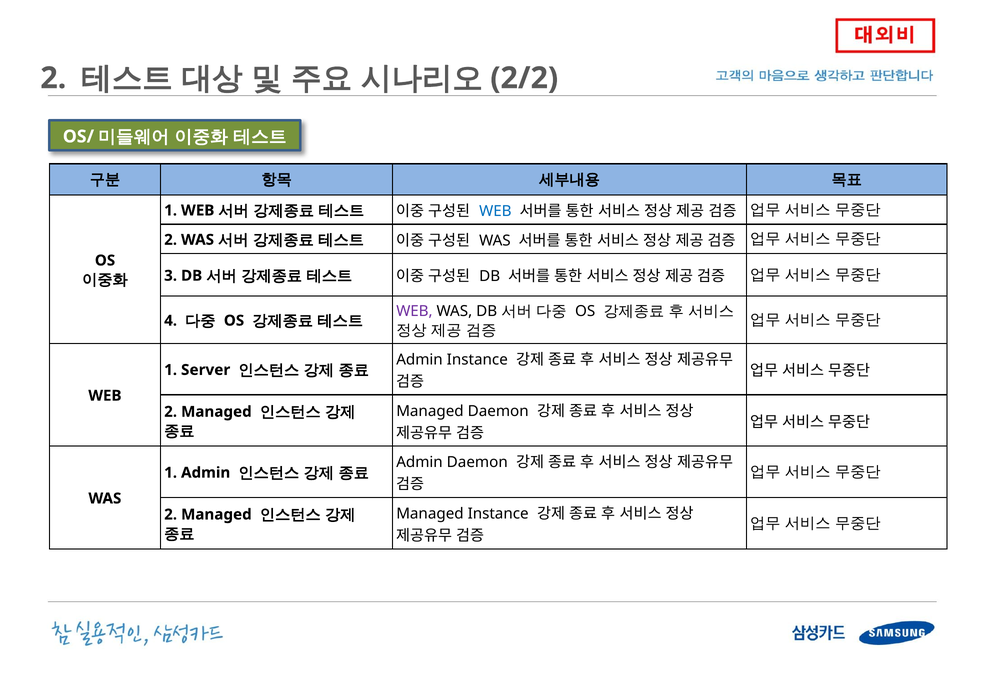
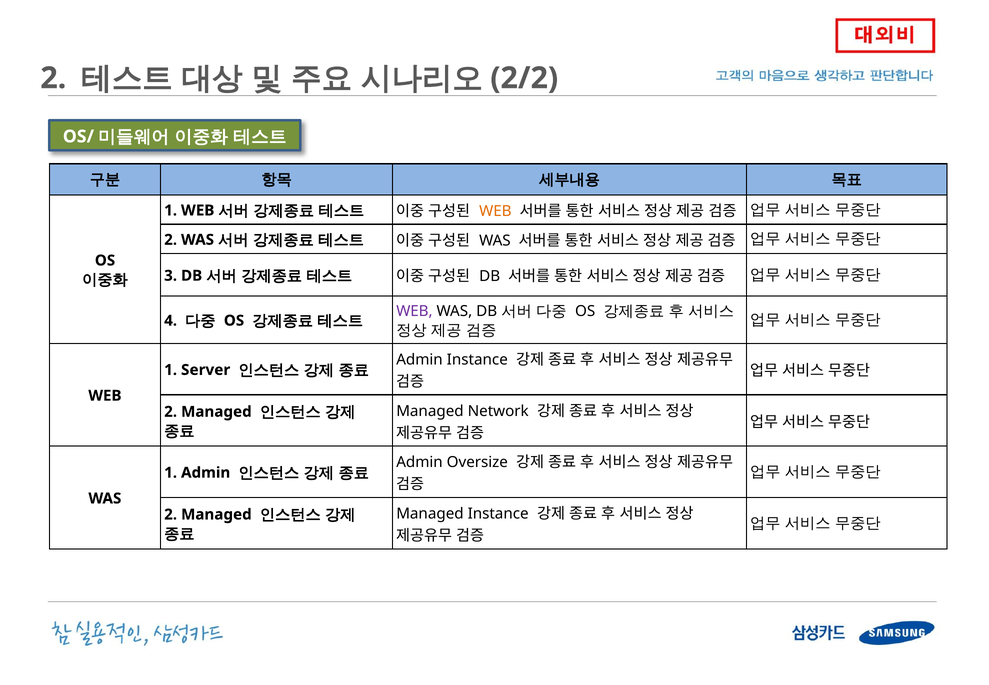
WEB colour: blue -> orange (495, 211)
Managed Daemon: Daemon -> Network (498, 411)
Admin Daemon: Daemon -> Oversize (477, 462)
